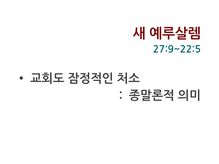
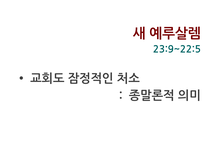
27:9~22:5: 27:9~22:5 -> 23:9~22:5 (177, 50)
